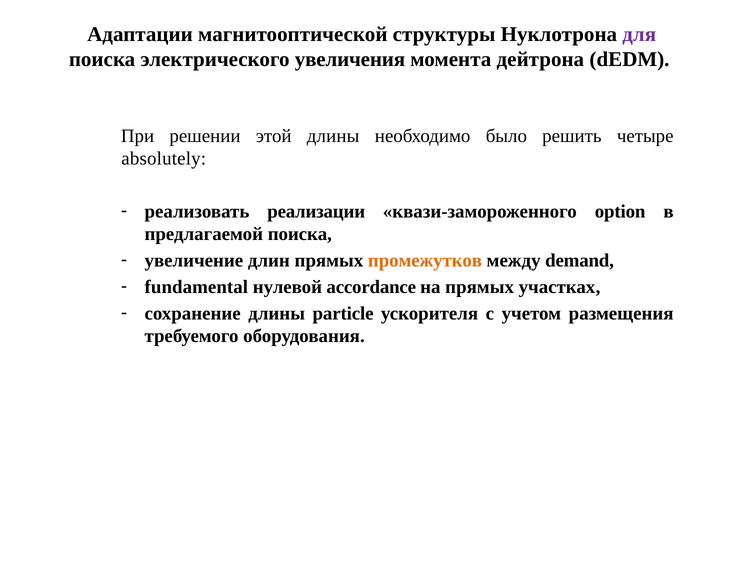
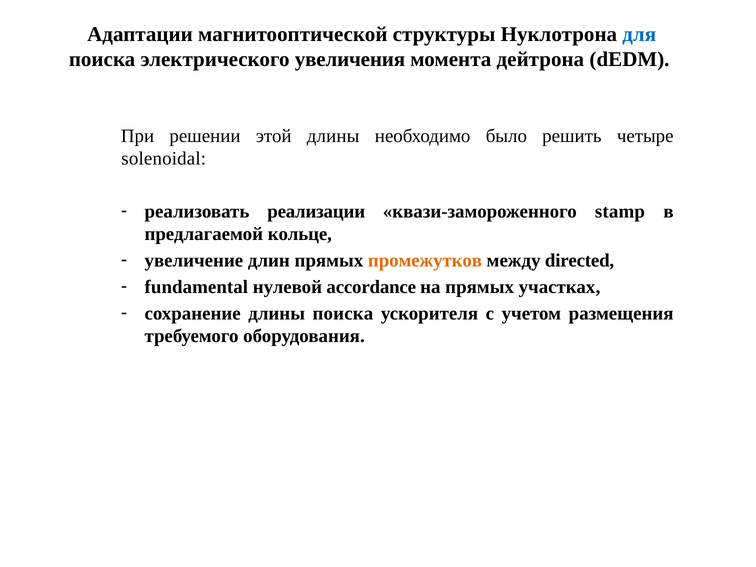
для colour: purple -> blue (639, 34)
absolutely: absolutely -> solenoidal (164, 159)
option: option -> stamp (620, 211)
предлагаемой поиска: поиска -> кольце (300, 234)
demand: demand -> directed (580, 261)
длины particle: particle -> поиска (343, 314)
